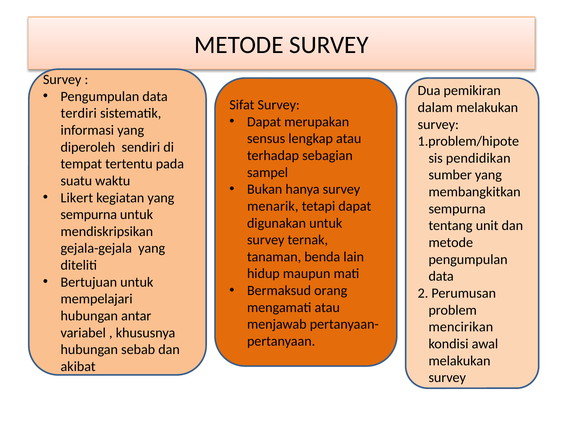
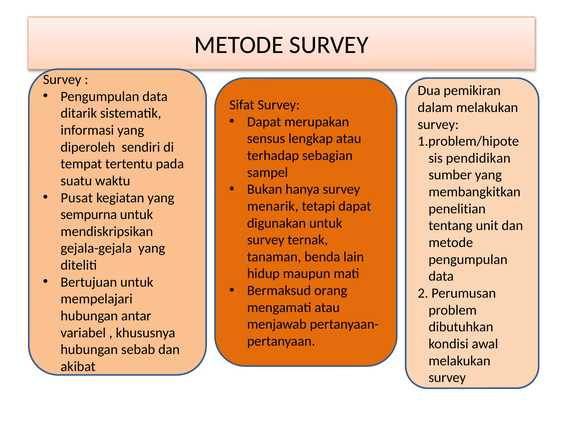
terdiri: terdiri -> ditarik (79, 113)
Likert: Likert -> Pusat (77, 198)
sempurna: sempurna -> penelitian (457, 209)
mencirikan: mencirikan -> dibutuhkan (461, 327)
